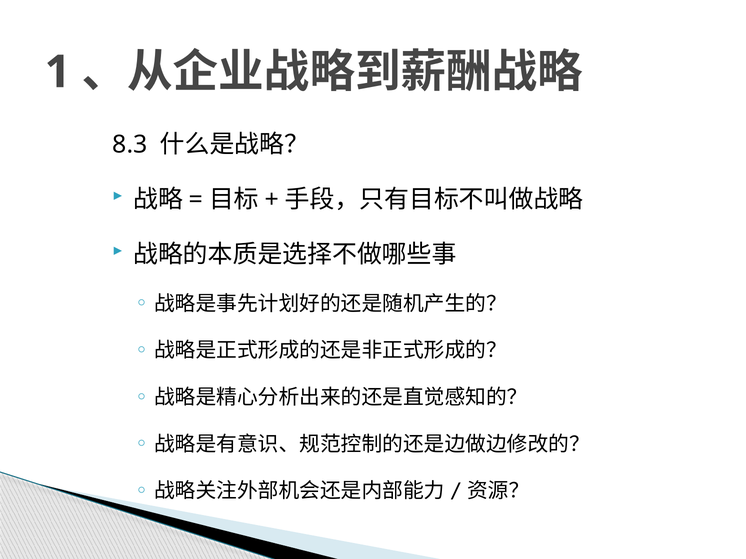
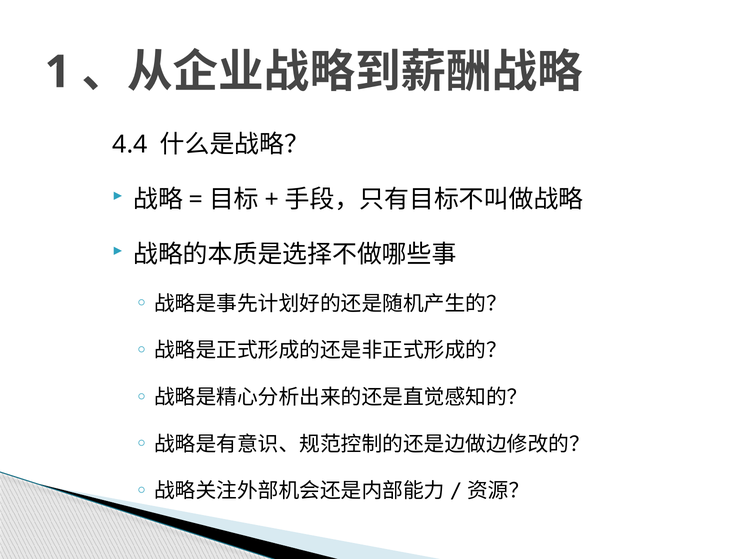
8.3: 8.3 -> 4.4 (130, 145)
